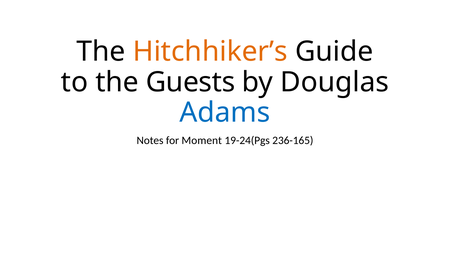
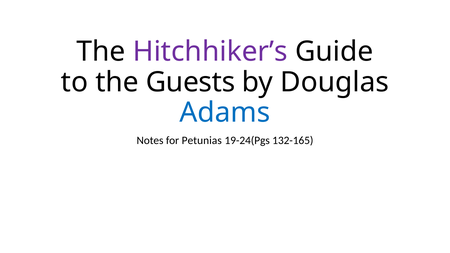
Hitchhiker’s colour: orange -> purple (210, 52)
Moment: Moment -> Petunias (202, 141)
236-165: 236-165 -> 132-165 (293, 141)
